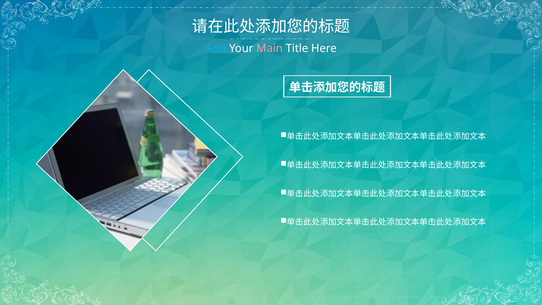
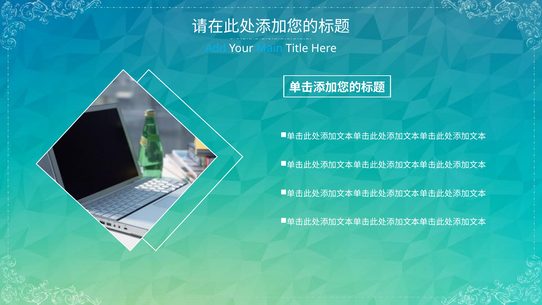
Main colour: pink -> light blue (270, 48)
